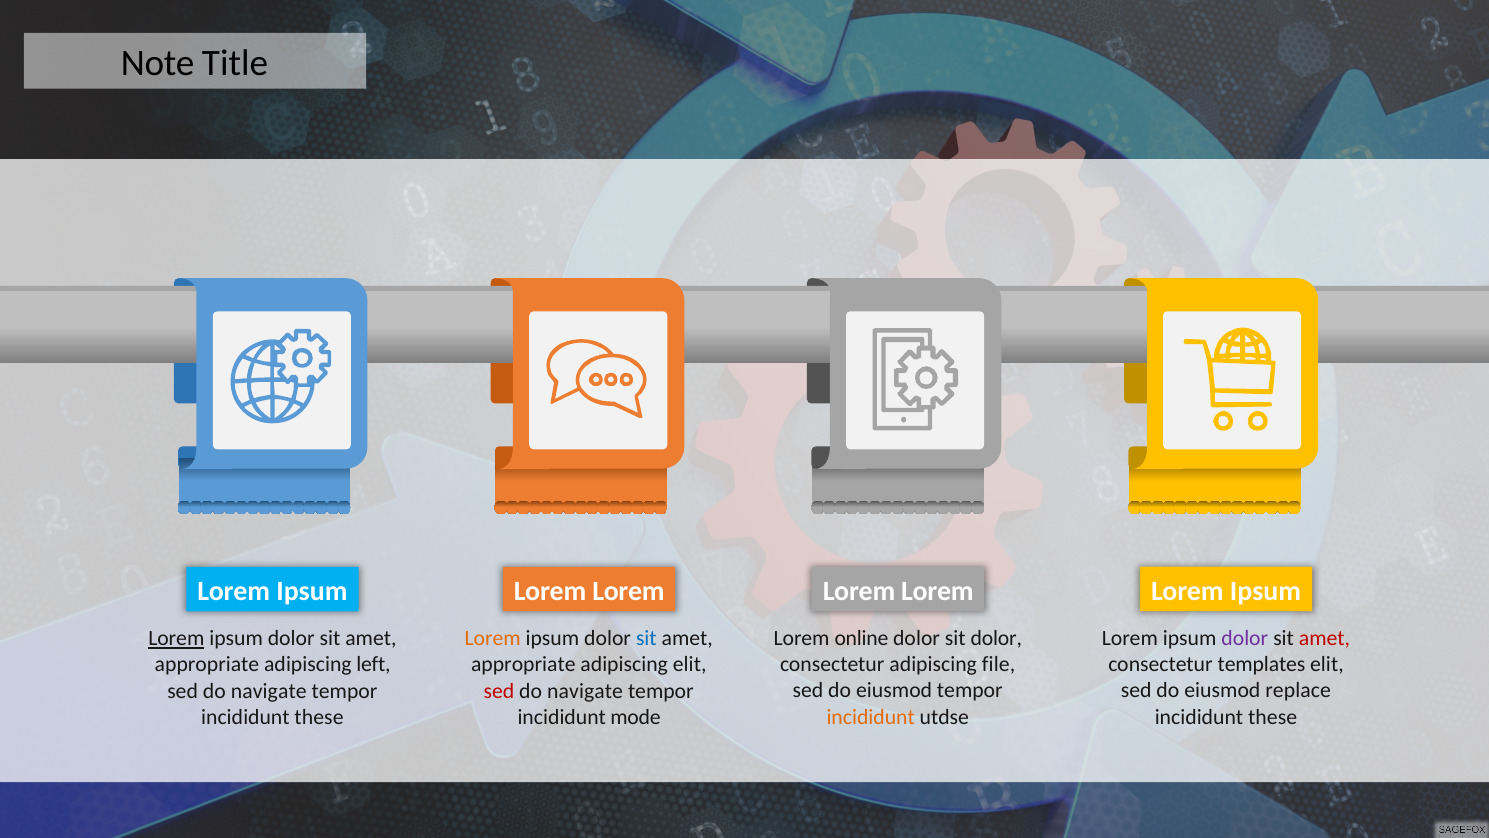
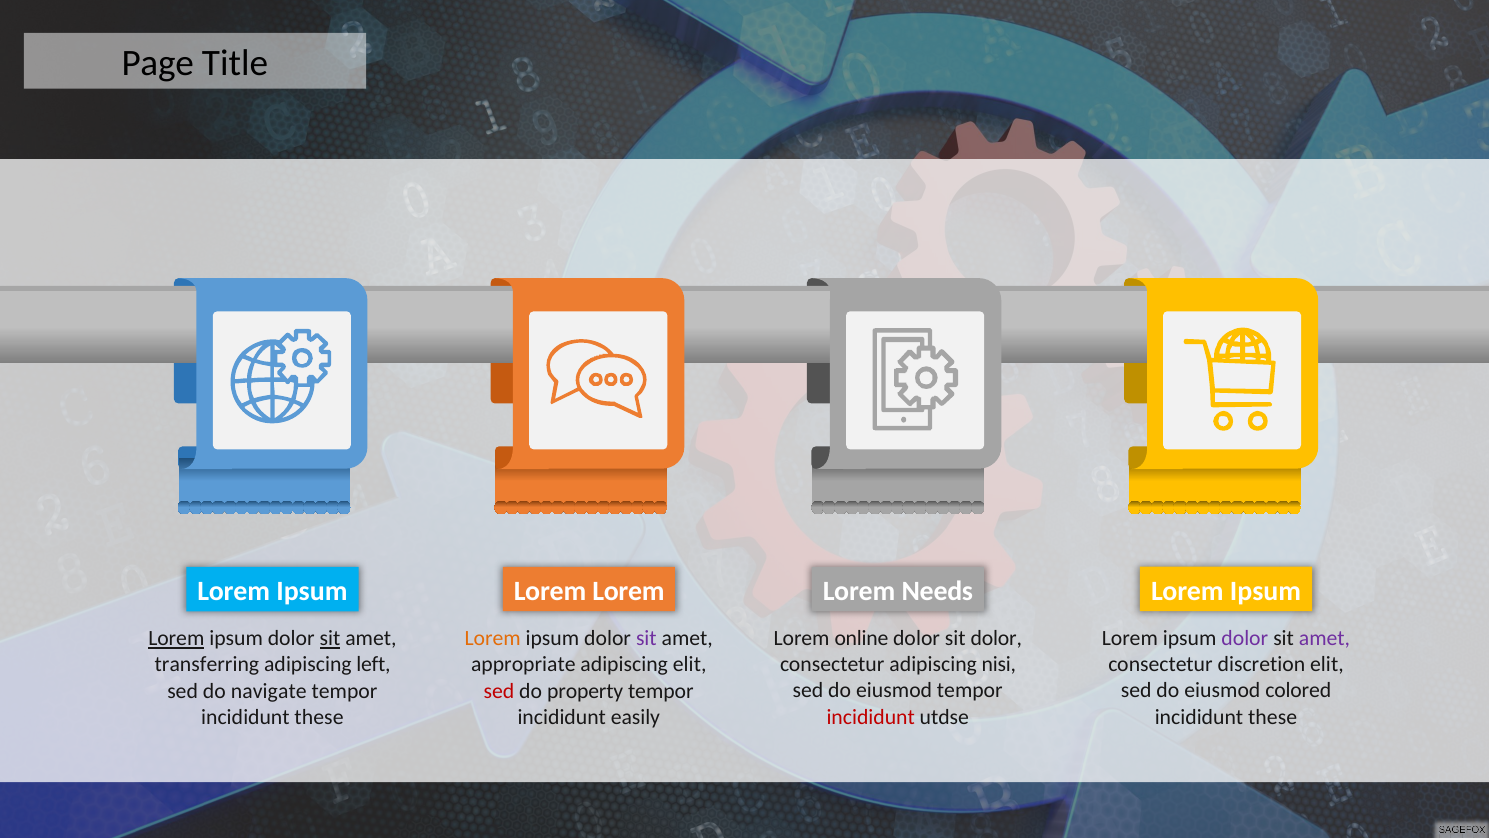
Note: Note -> Page (158, 63)
Lorem: Lorem -> Needs (937, 591)
sit underline: none -> present (330, 638)
sit colour: blue -> purple (646, 638)
amet colour: red -> purple (1325, 638)
appropriate: appropriate -> transferring (207, 664)
file: file -> nisi (999, 664)
templates: templates -> discretion (1261, 664)
replace: replace -> colored (1298, 690)
navigate: navigate -> property (585, 690)
incididunt colour: orange -> red (871, 717)
mode: mode -> easily (635, 717)
